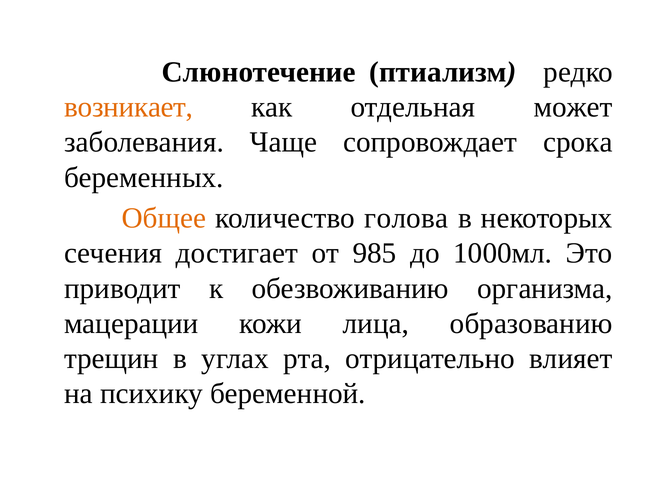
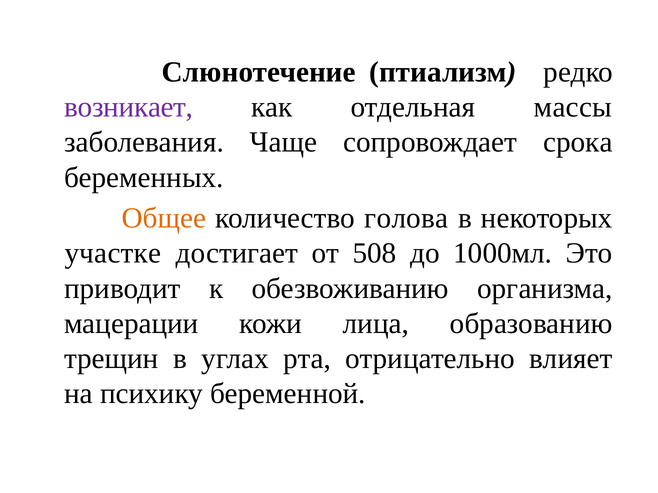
возникает colour: orange -> purple (129, 107)
может: может -> массы (573, 107)
сечения: сечения -> участке (113, 254)
985: 985 -> 508 (375, 254)
